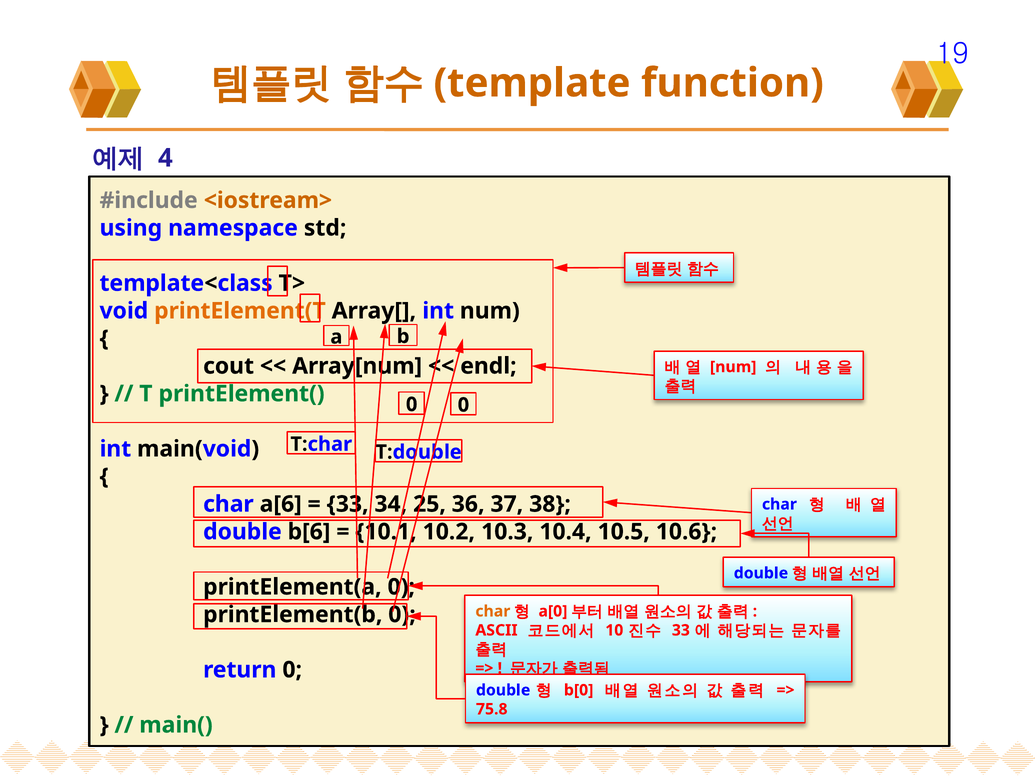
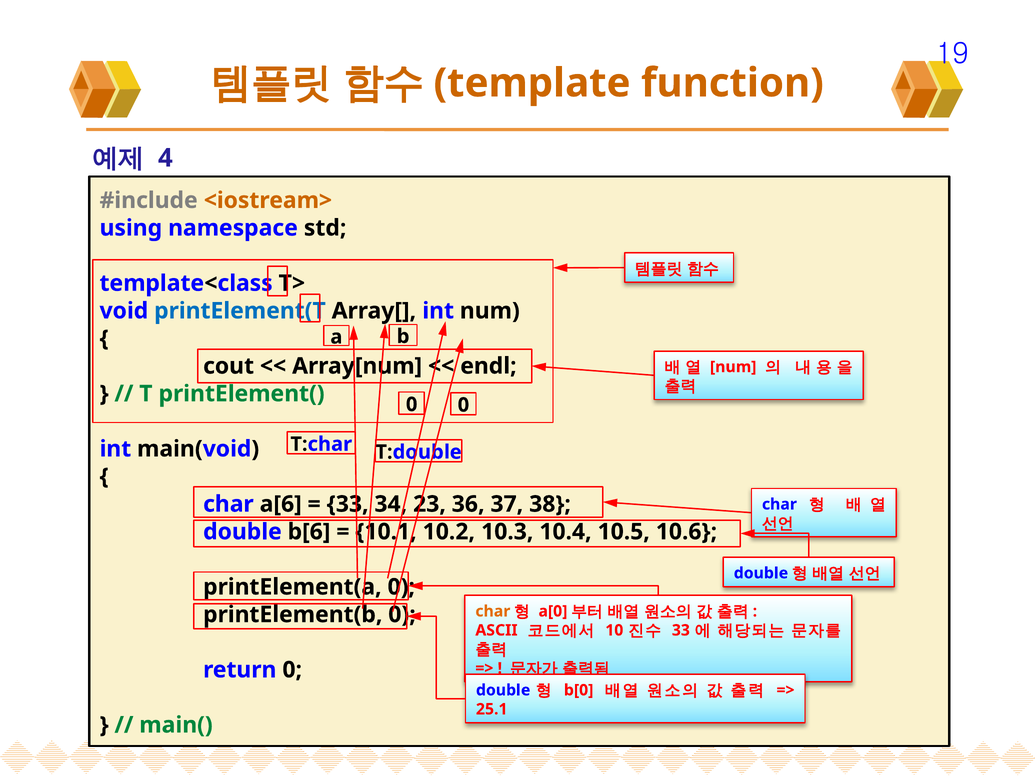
printElement(T colour: orange -> blue (240, 311)
25: 25 -> 23 (430, 504)
75.8: 75.8 -> 25.1 (492, 708)
